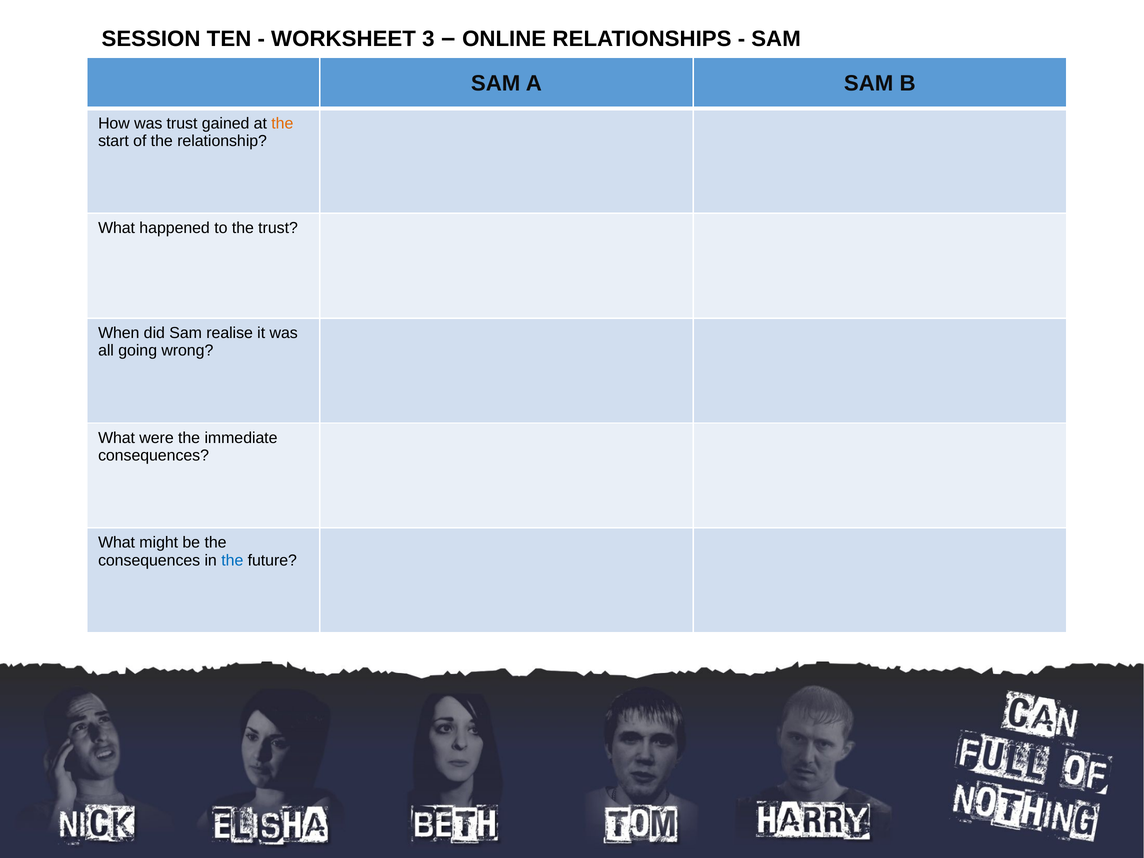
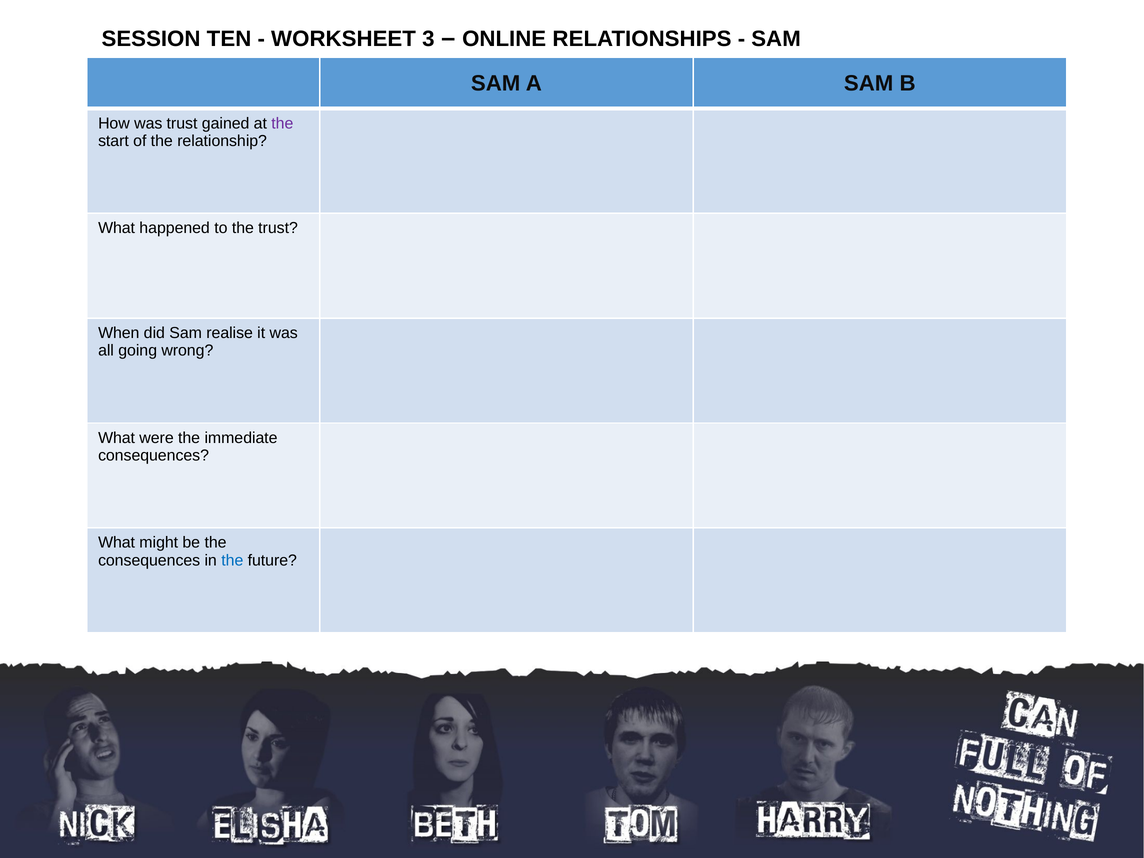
the colour: orange -> purple (282, 123)
